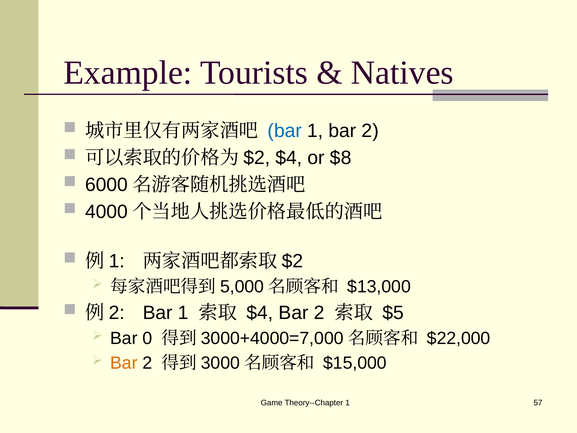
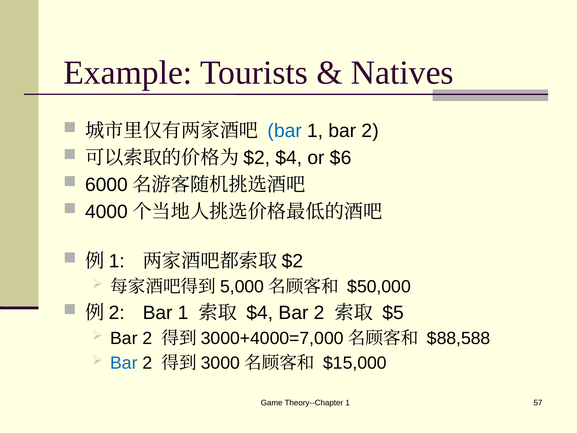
$8: $8 -> $6 (341, 158)
$13,000: $13,000 -> $50,000 (379, 286)
0: 0 -> 2 (147, 338)
$22,000: $22,000 -> $88,588 (459, 338)
Bar colour: orange -> blue (124, 363)
